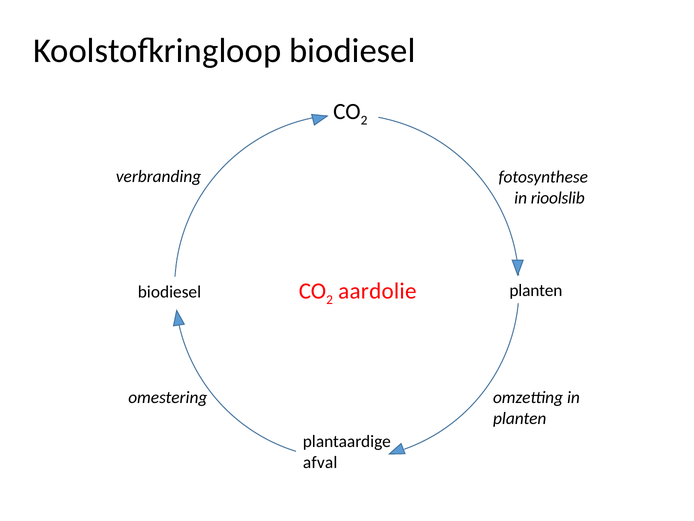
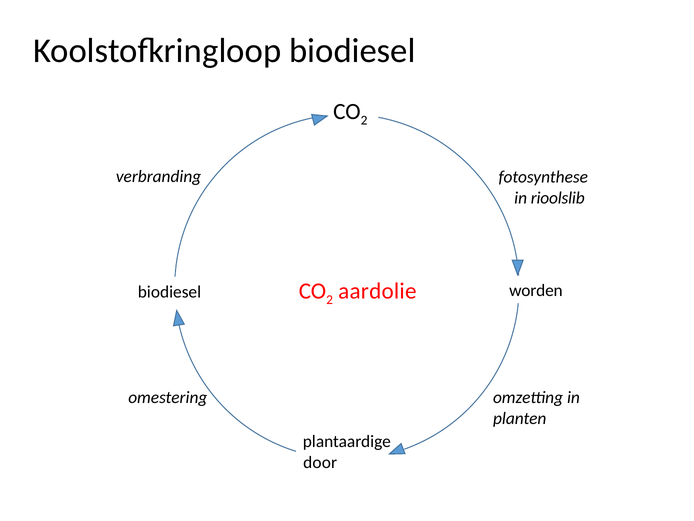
planten: planten -> worden (536, 290)
afval: afval -> door (320, 462)
